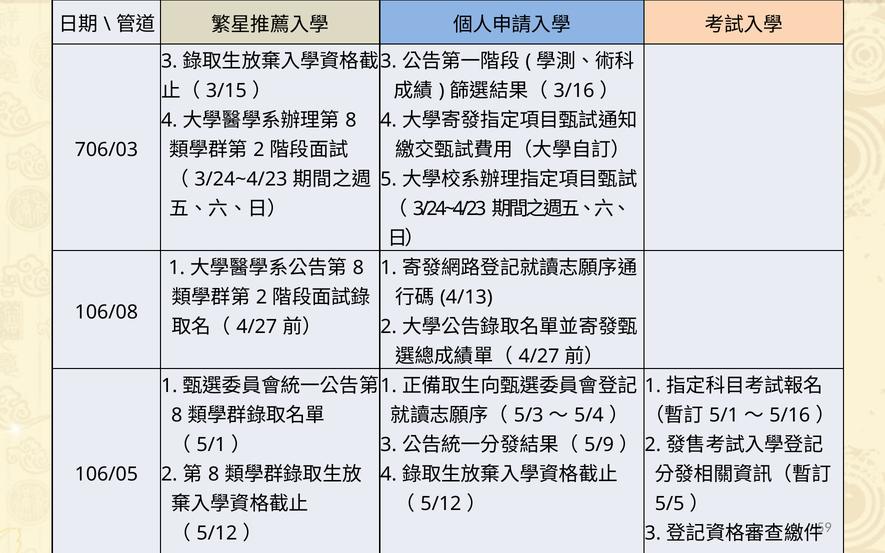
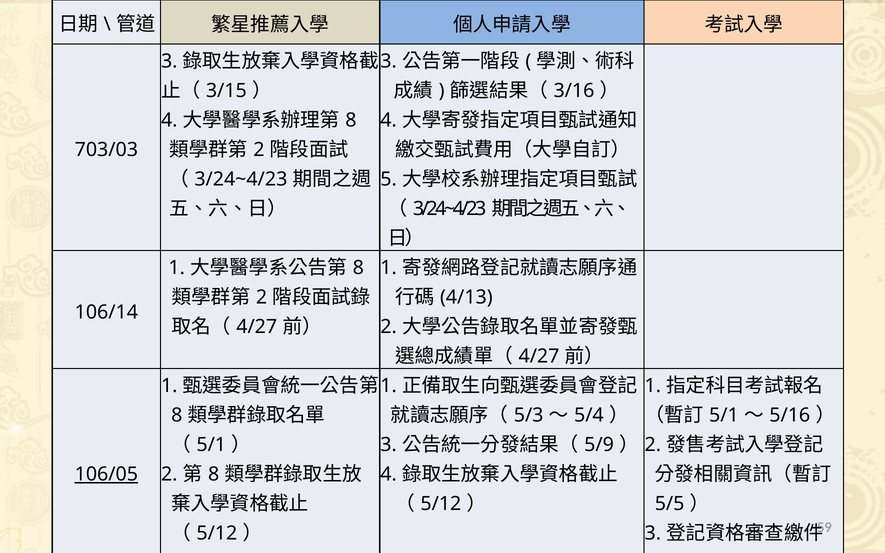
706/03: 706/03 -> 703/03 (106, 150)
106/08: 106/08 -> 106/14 (106, 312)
106/05 underline: none -> present (106, 474)
